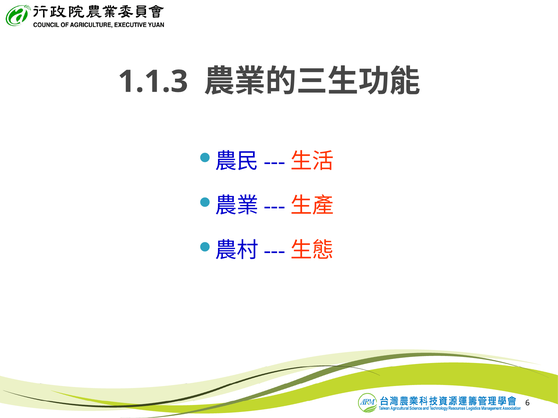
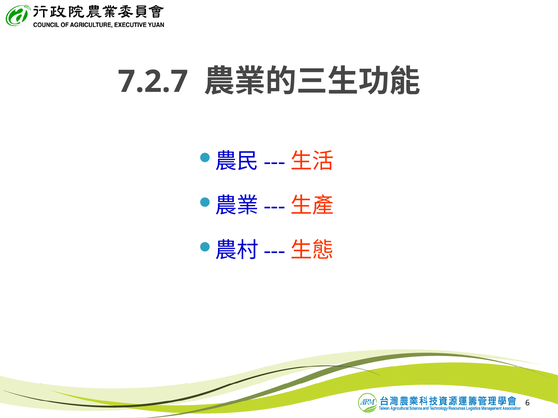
1.1.3: 1.1.3 -> 7.2.7 (153, 82)
